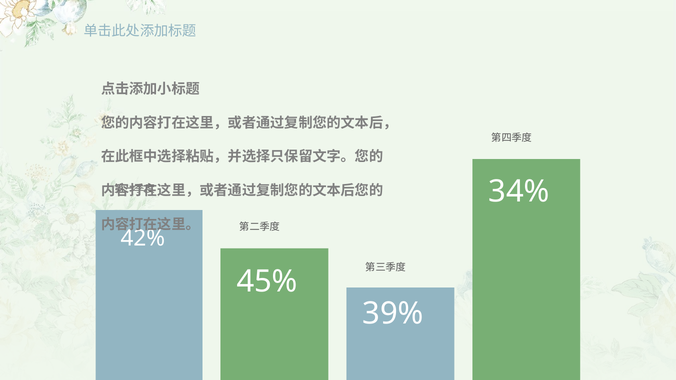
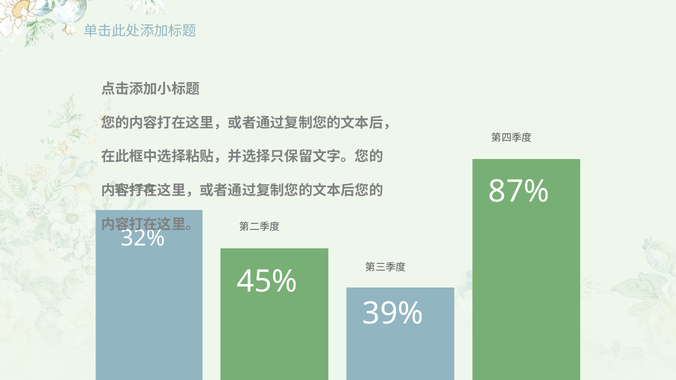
34%: 34% -> 87% (519, 192)
42%: 42% -> 32% (143, 239)
